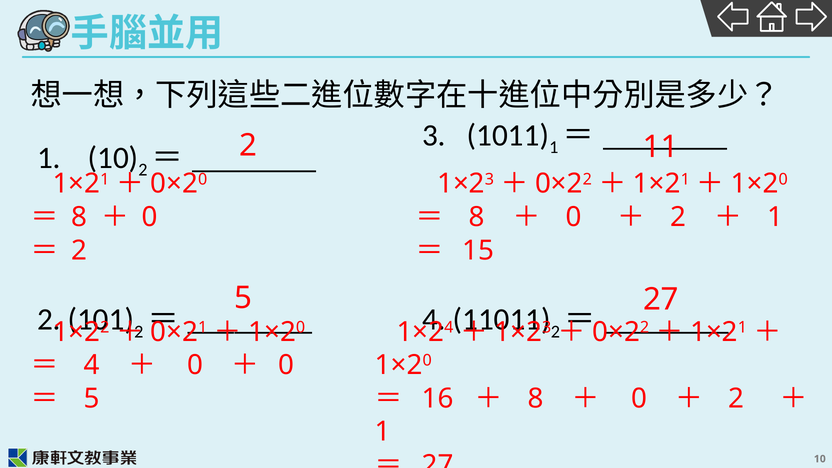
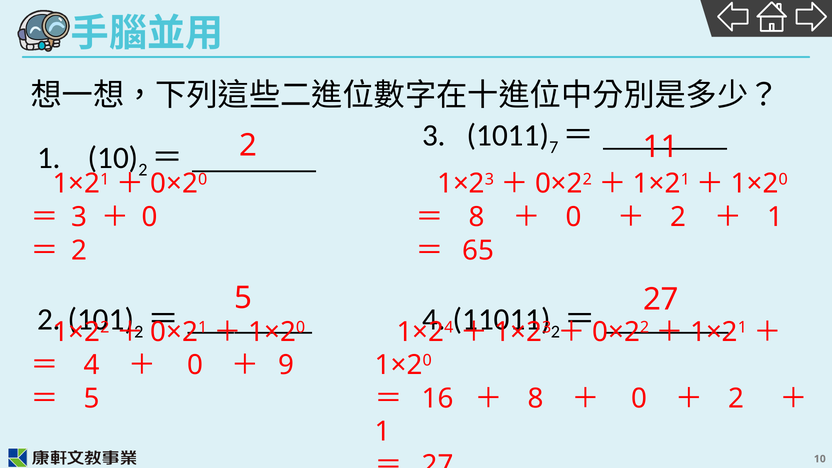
1: 1 -> 7 (554, 147)
8: 8 -> 3 (79, 217)
15: 15 -> 65 (478, 250)
0: 0 -> 9 (286, 365)
